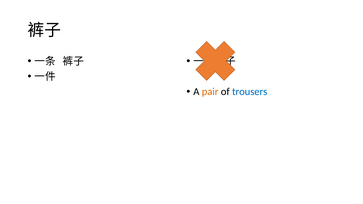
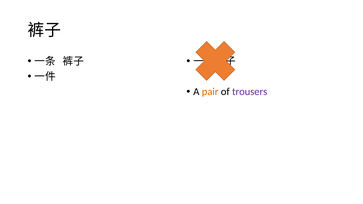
trousers colour: blue -> purple (250, 92)
